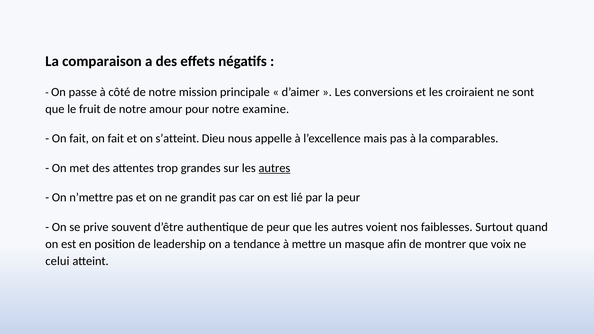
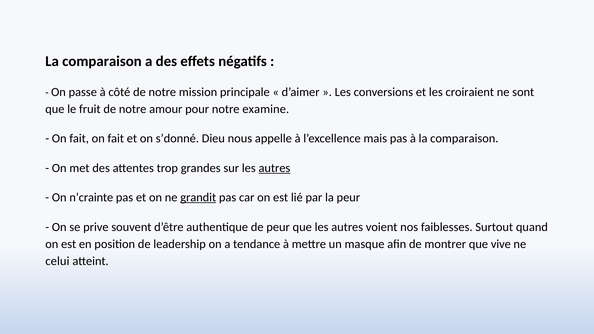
s’atteint: s’atteint -> s’donné (177, 139)
à la comparables: comparables -> comparaison (464, 139)
n’mettre: n’mettre -> n’crainte (91, 198)
grandit underline: none -> present (198, 198)
voix: voix -> vive (501, 244)
